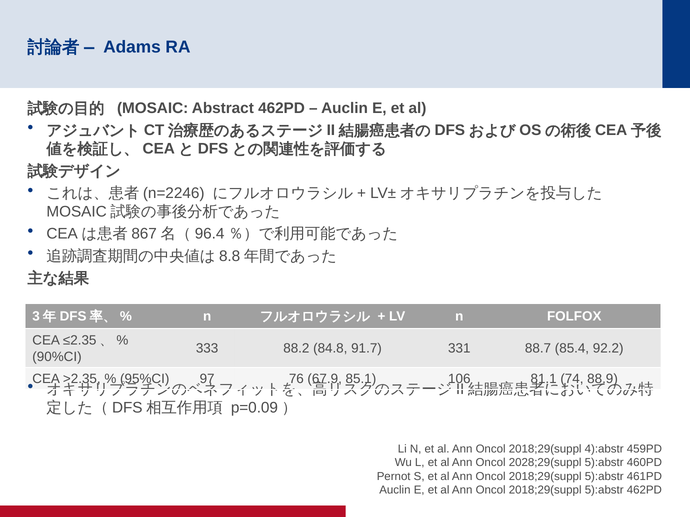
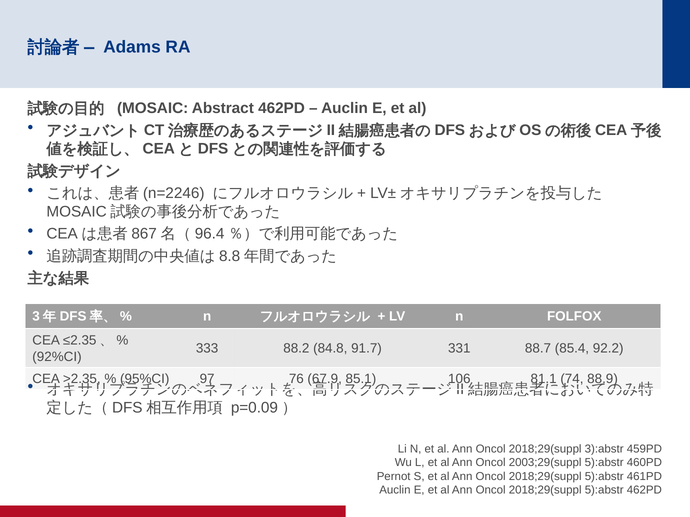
90%CI: 90%CI -> 92%CI (57, 357)
4):abstr: 4):abstr -> 3):abstr (604, 449)
2028;29(suppl: 2028;29(suppl -> 2003;29(suppl (545, 463)
